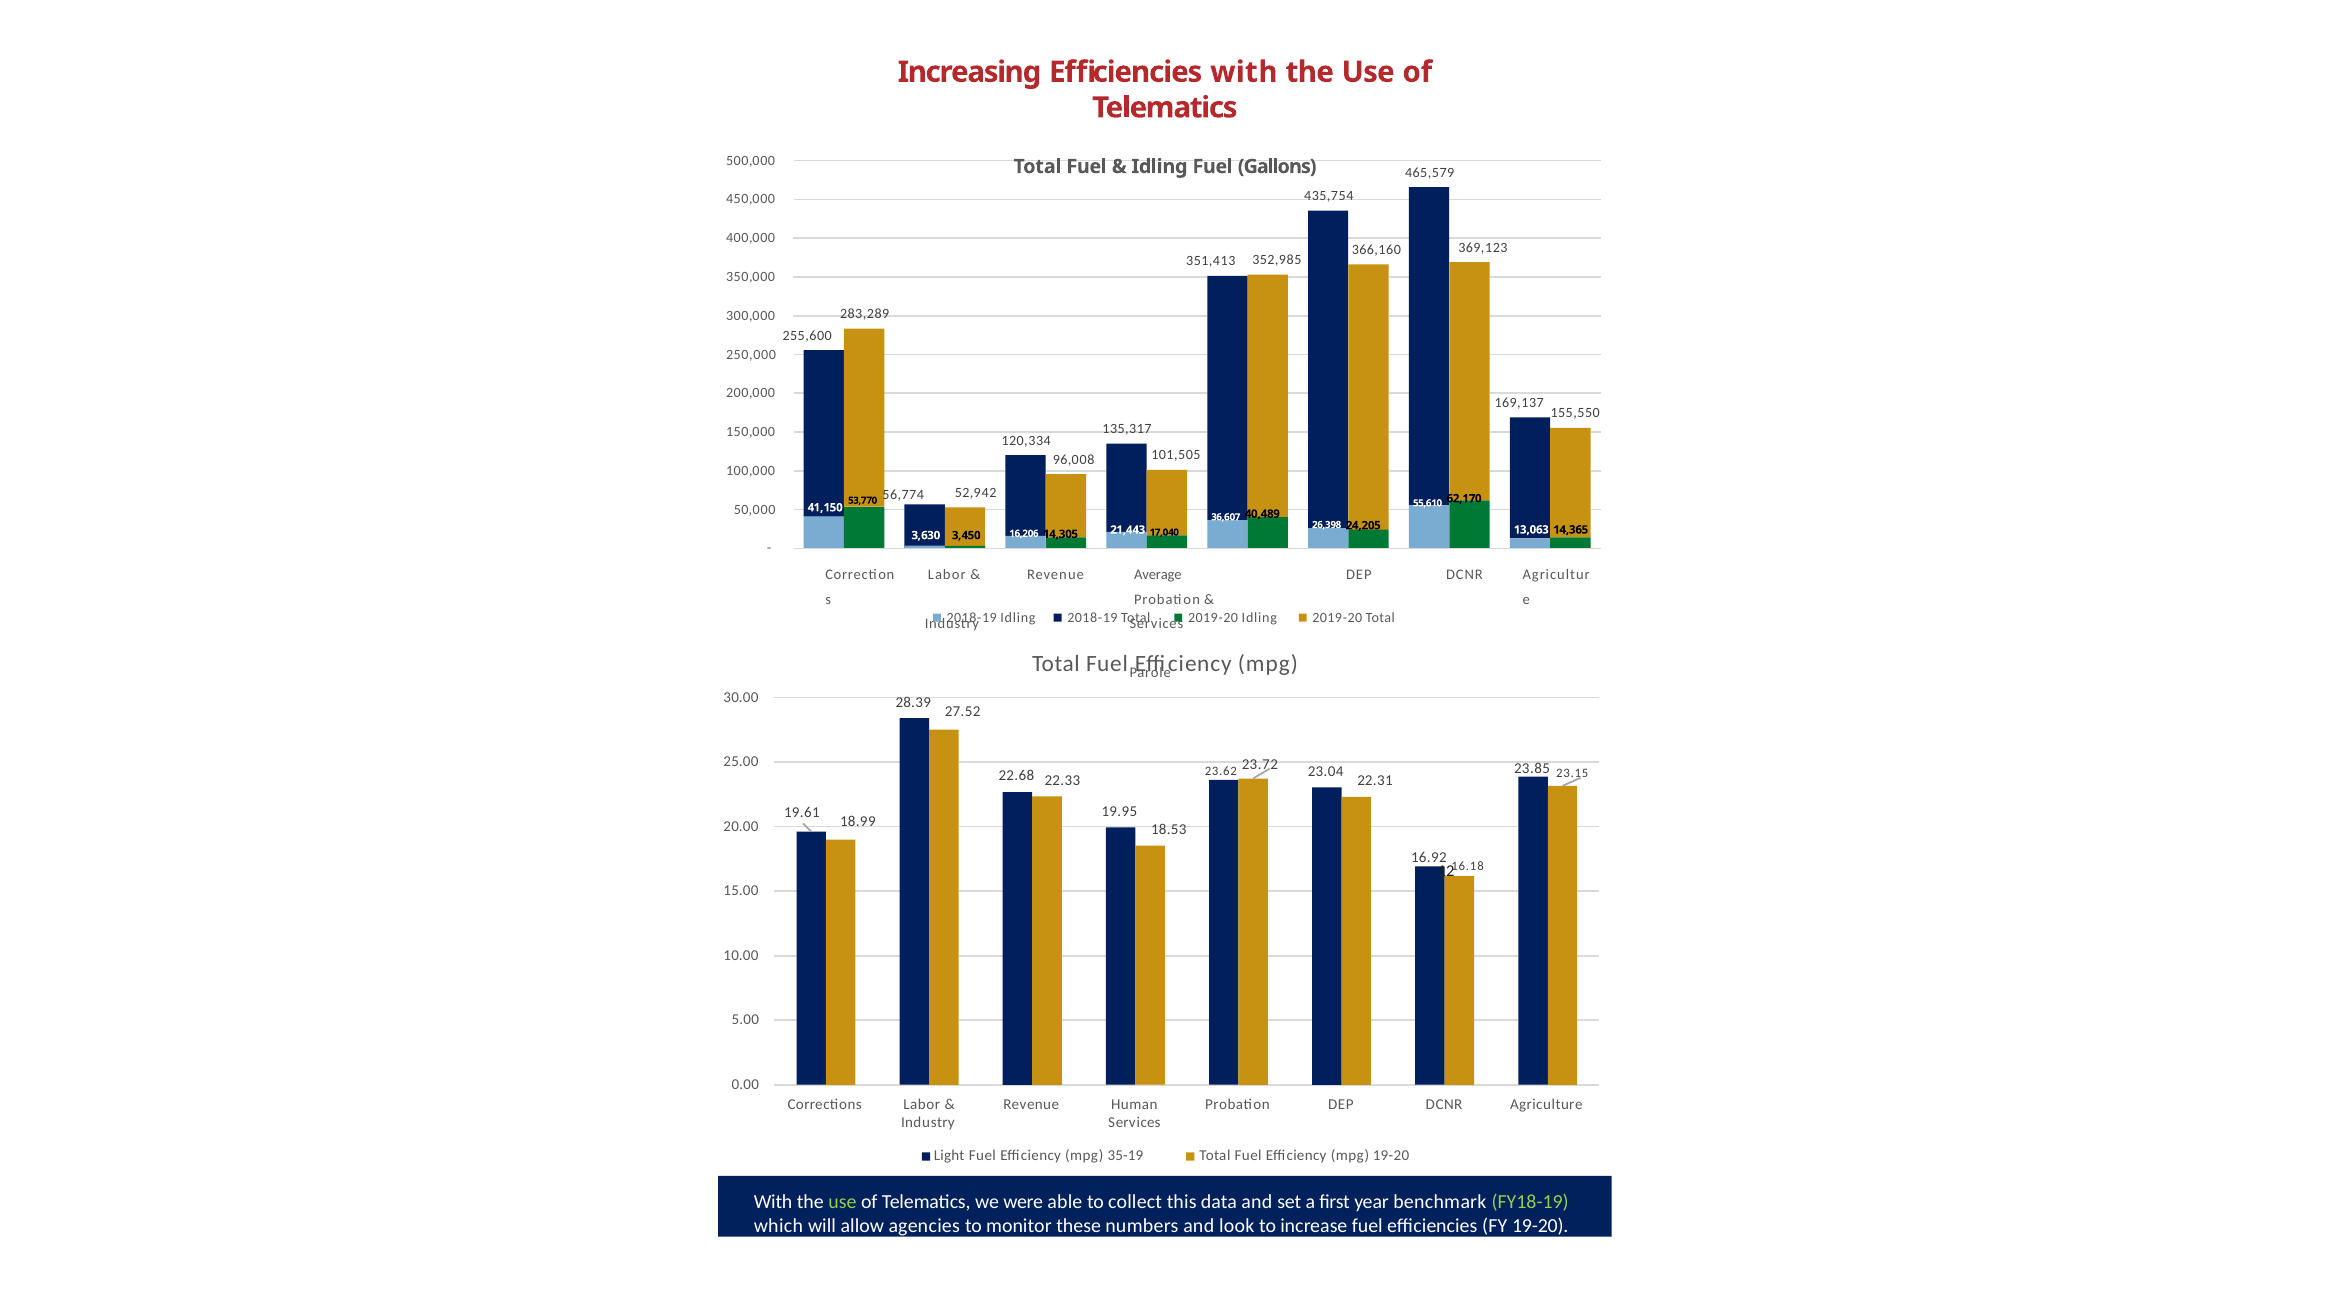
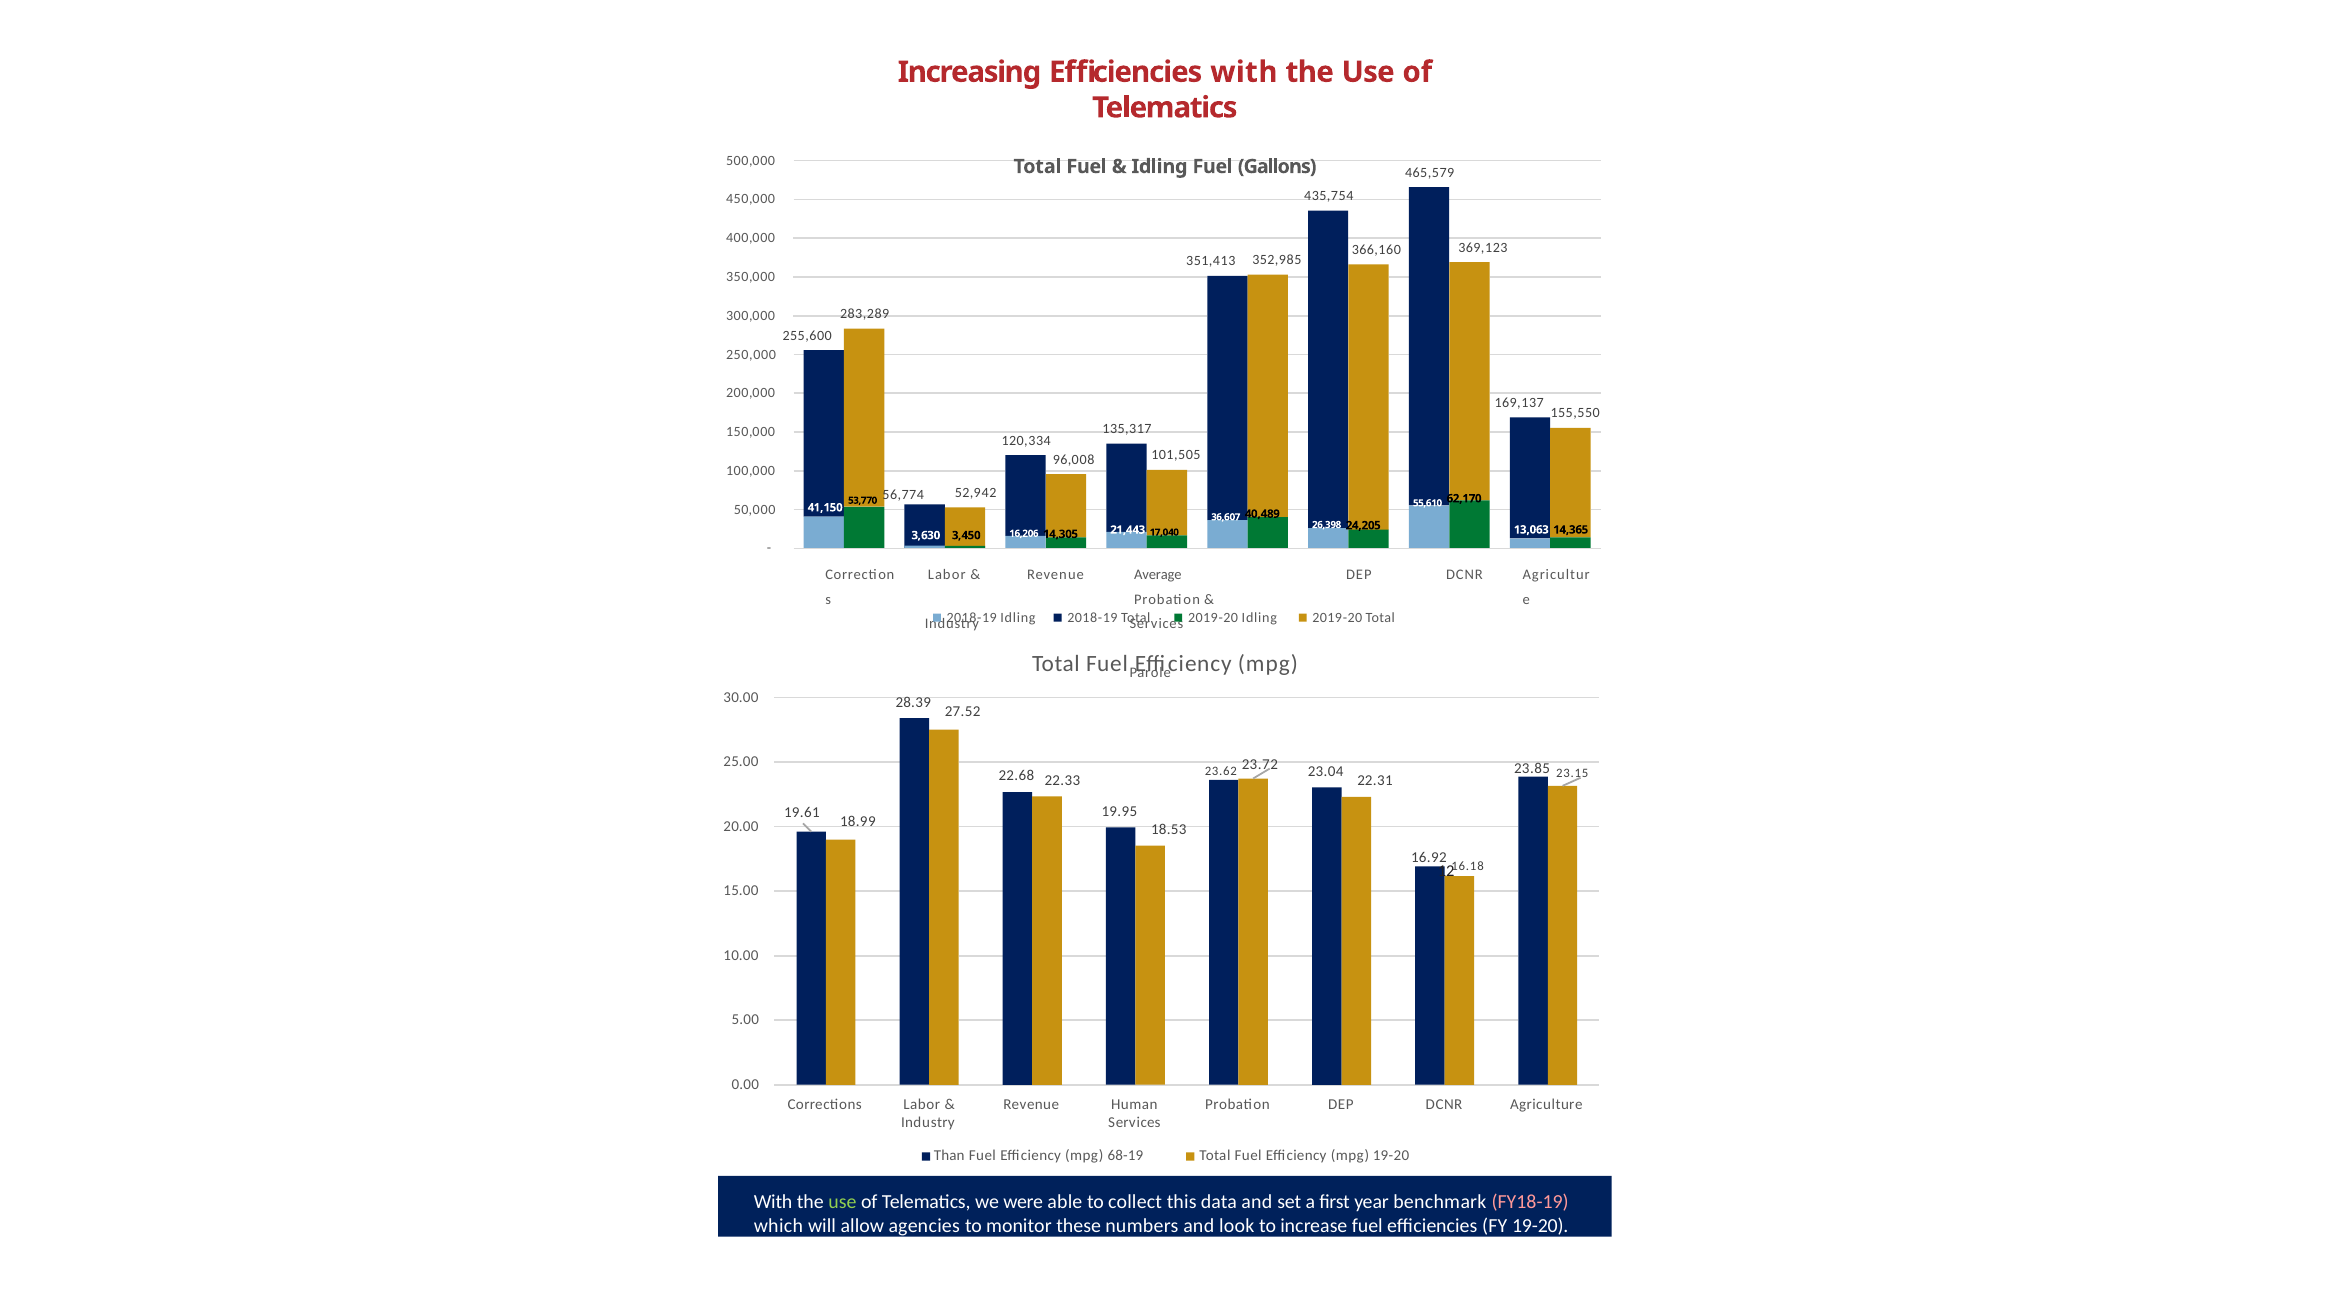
Light: Light -> Than (949, 1157)
35-19: 35-19 -> 68-19 (1125, 1157)
FY18-19 colour: light green -> pink (1530, 1203)
